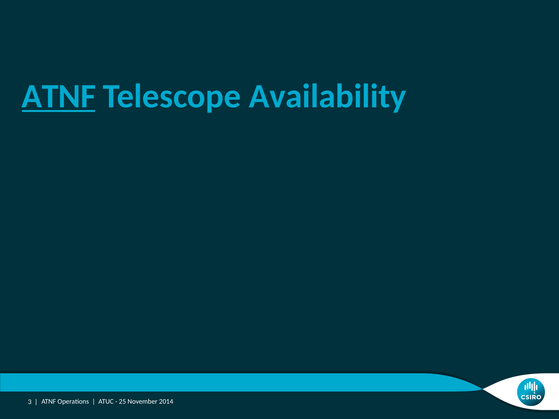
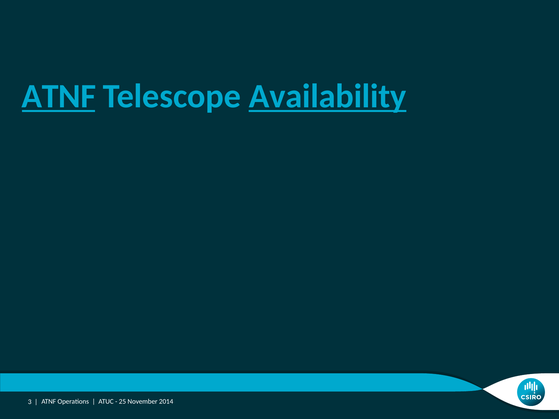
Availability underline: none -> present (328, 96)
